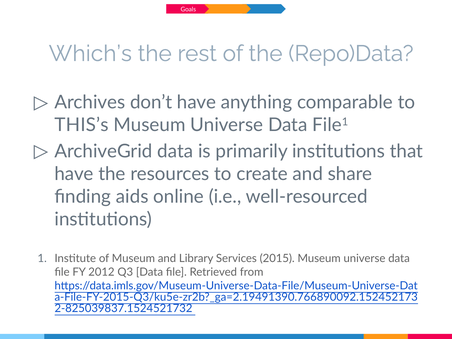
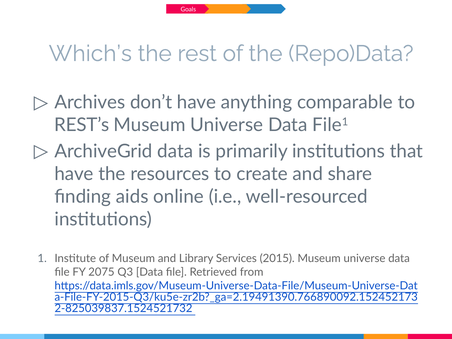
THIS’s: THIS’s -> REST’s (82, 125)
2012: 2012 -> 2075 (101, 272)
